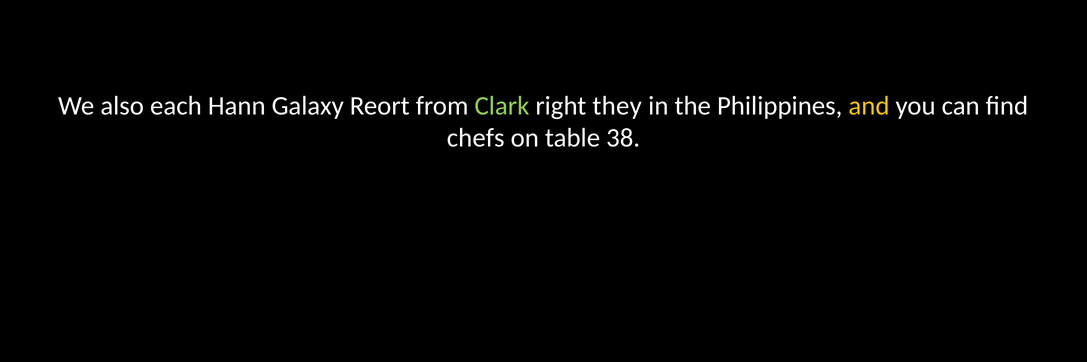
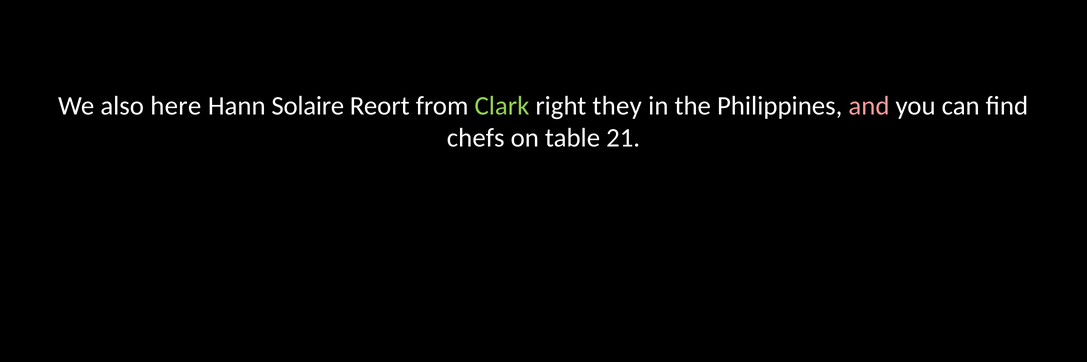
each: each -> here (176, 106)
Galaxy: Galaxy -> Solaire (308, 106)
and colour: yellow -> pink (869, 106)
38: 38 -> 21 (623, 138)
